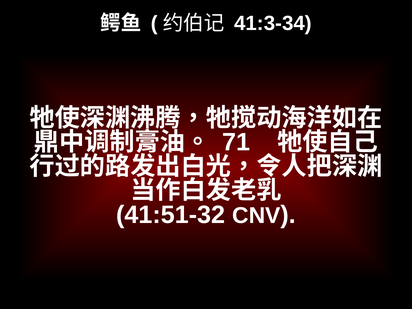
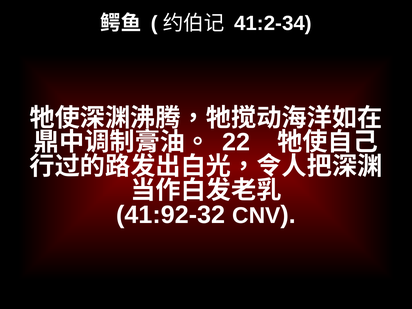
41:3-34: 41:3-34 -> 41:2-34 (273, 24)
71: 71 -> 22 (236, 142)
41:51-32: 41:51-32 -> 41:92-32 (171, 215)
